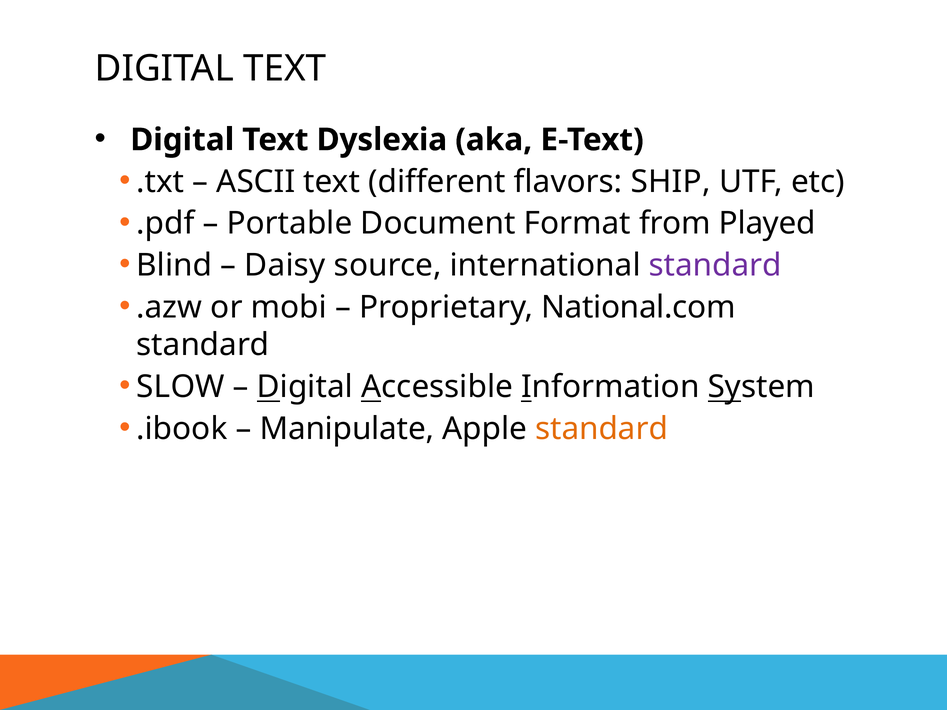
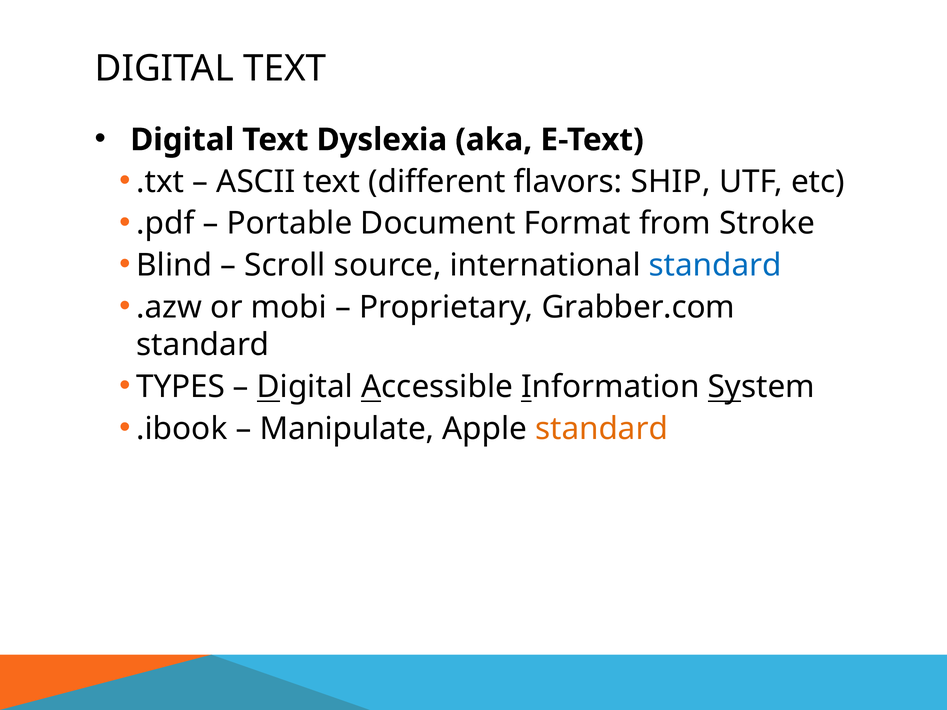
Played: Played -> Stroke (767, 224)
Daisy: Daisy -> Scroll (285, 265)
standard colour: purple -> blue (715, 265)
National.com: National.com -> Grabber.com (638, 307)
SLOW: SLOW -> TYPES (181, 387)
